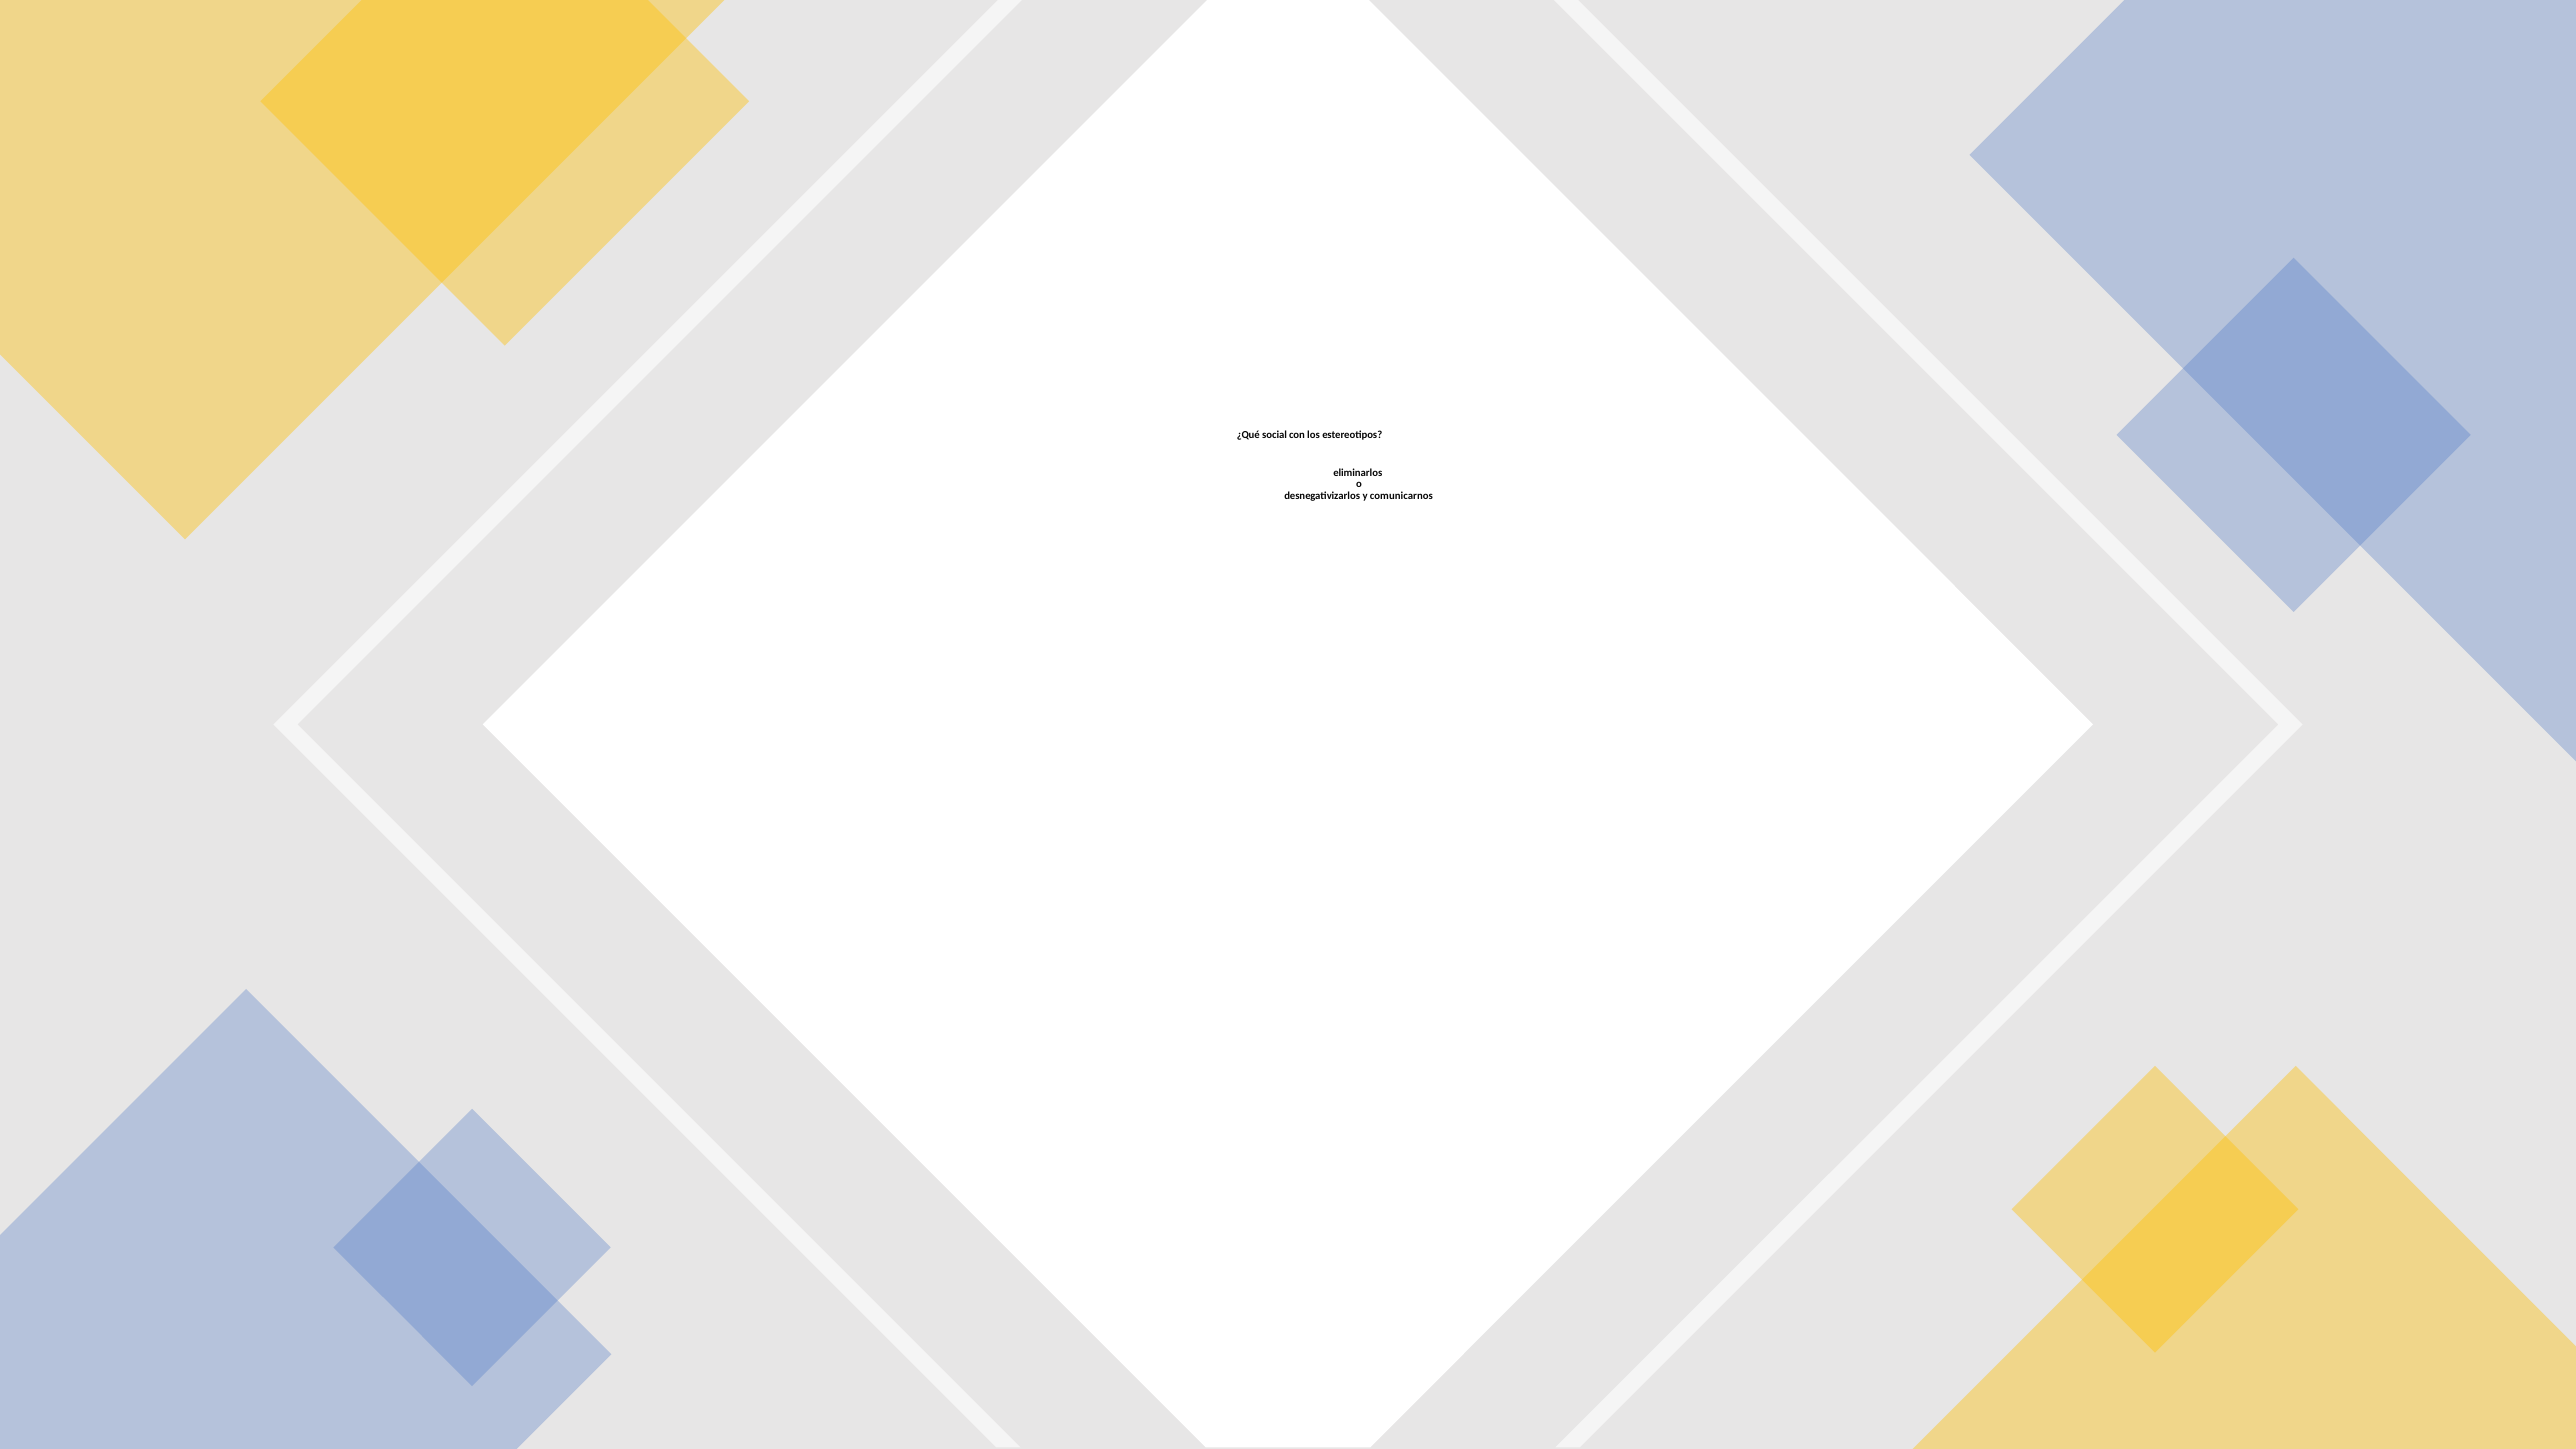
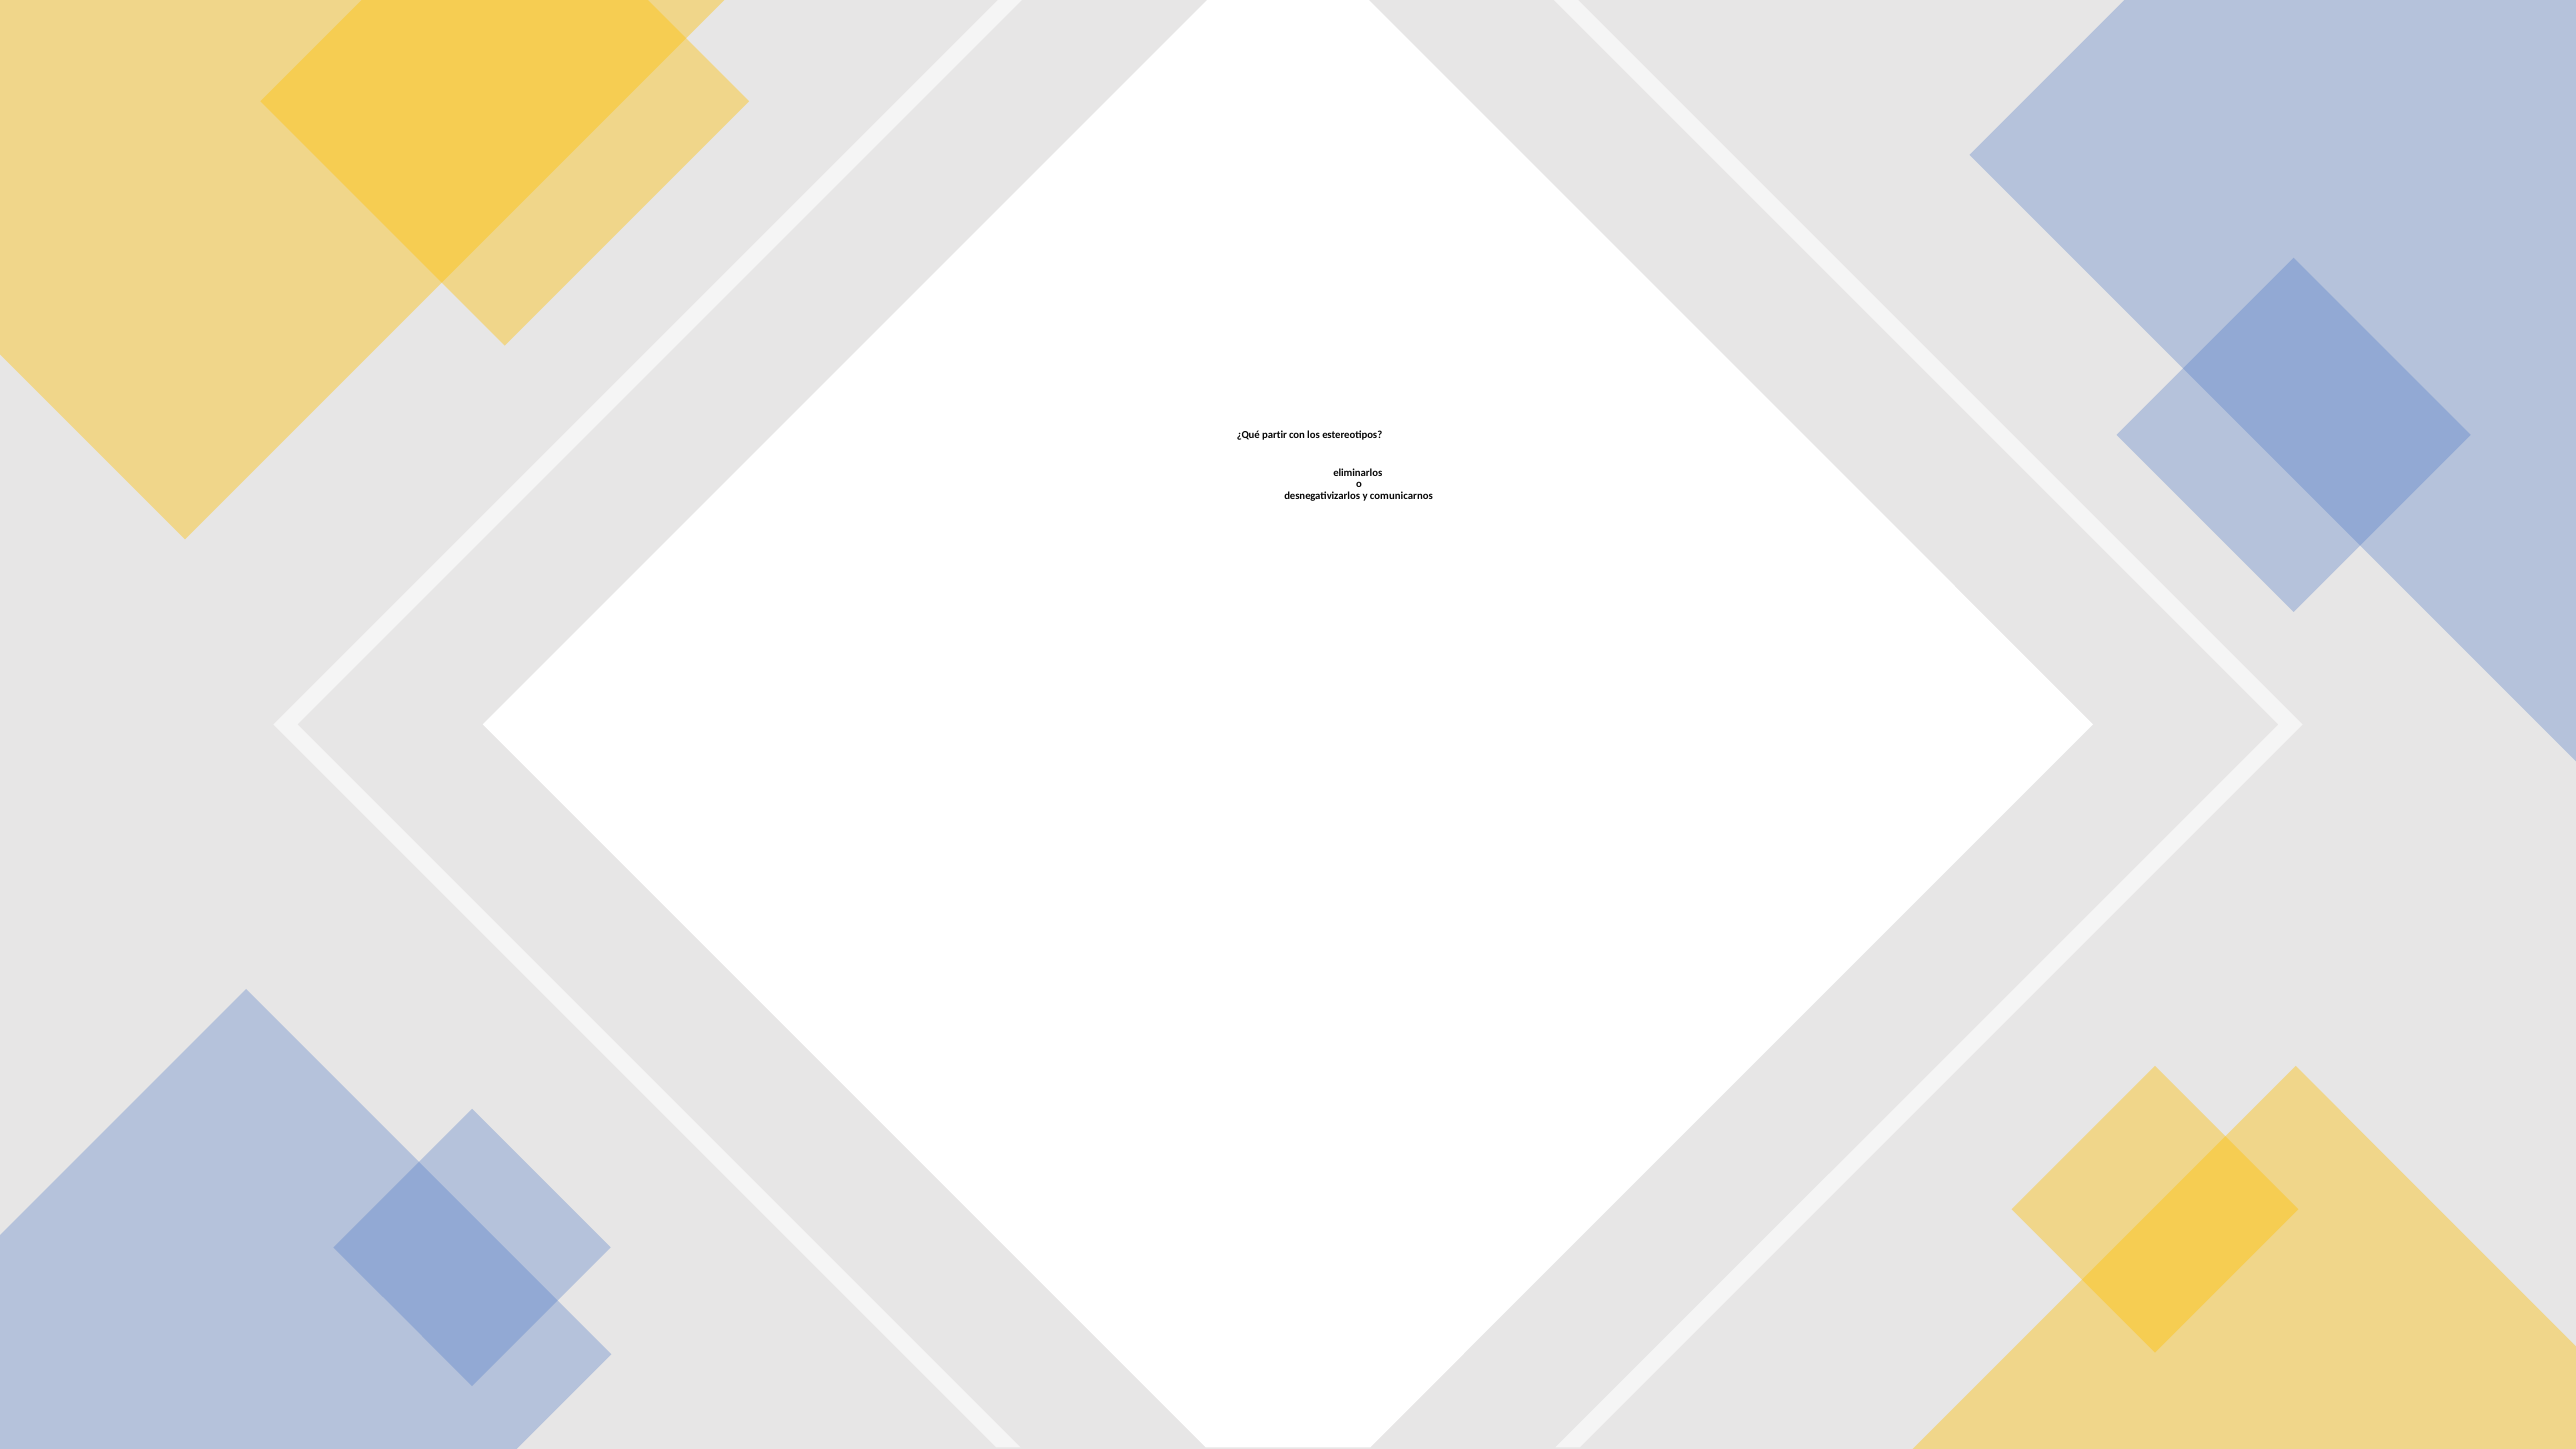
social: social -> partir (1275, 435)
